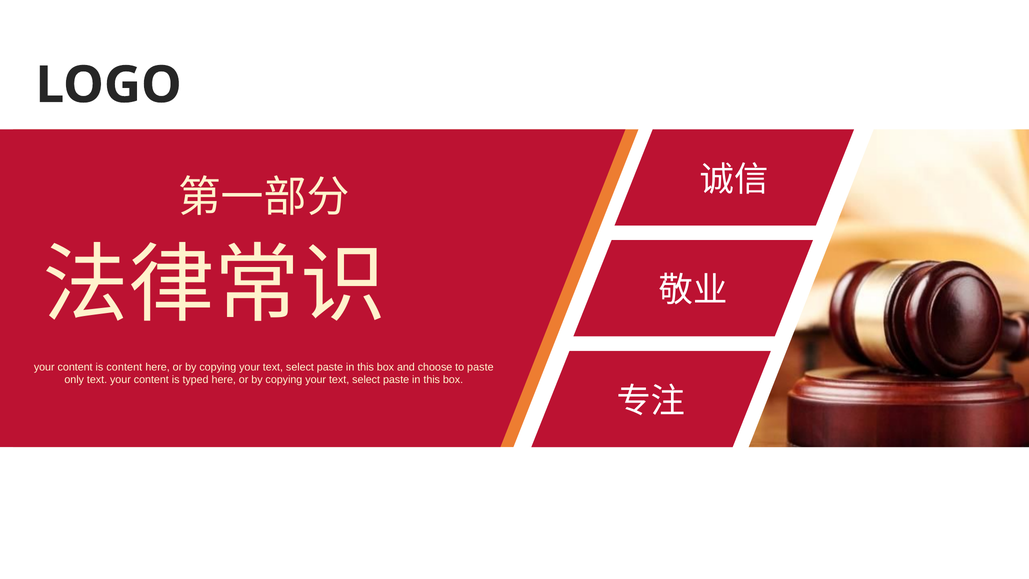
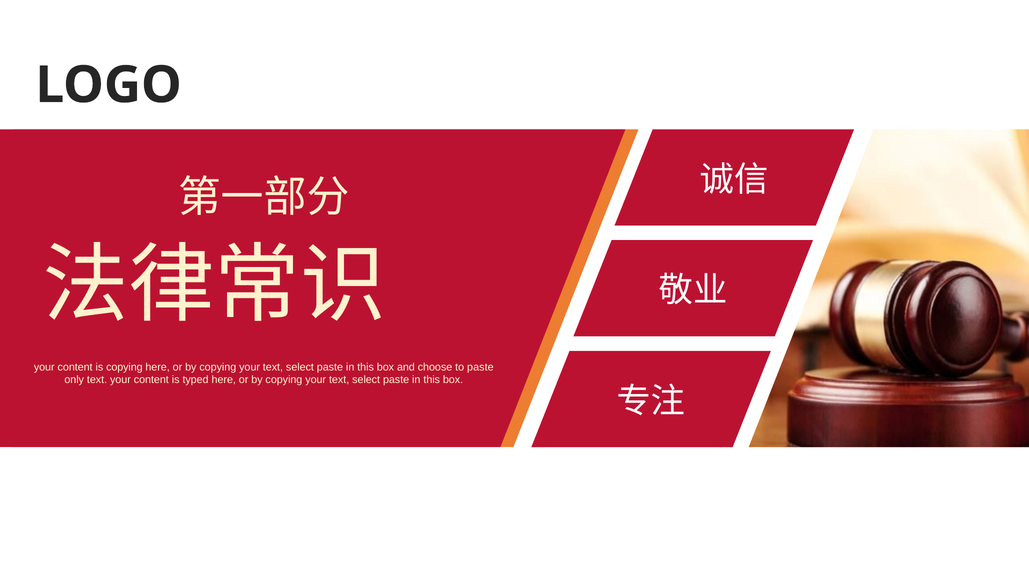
is content: content -> copying (124, 367)
